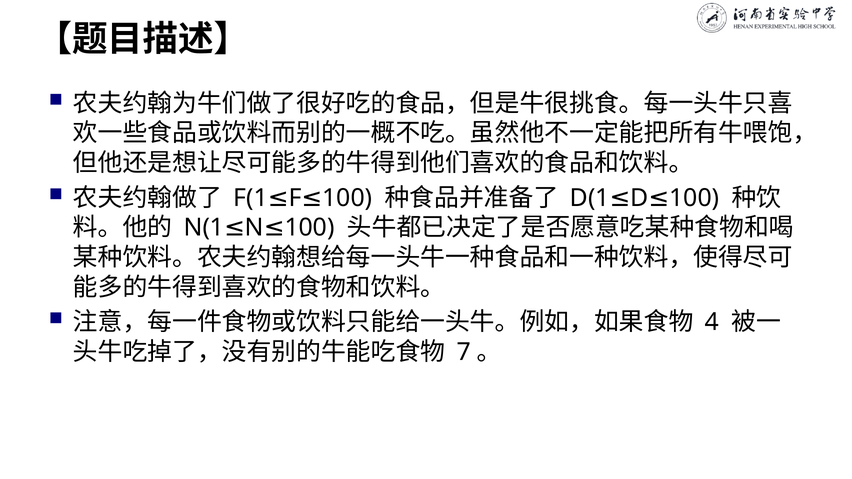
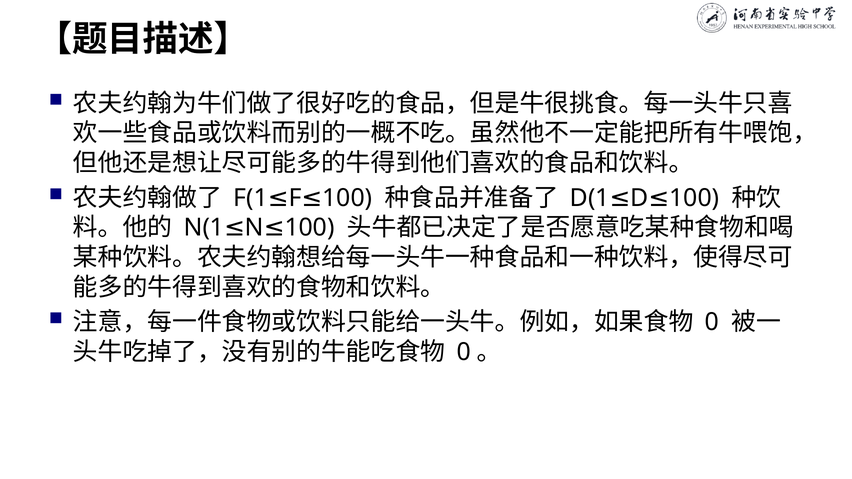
4: 4 -> 0 (712, 322)
7: 7 -> 0 (464, 352)
